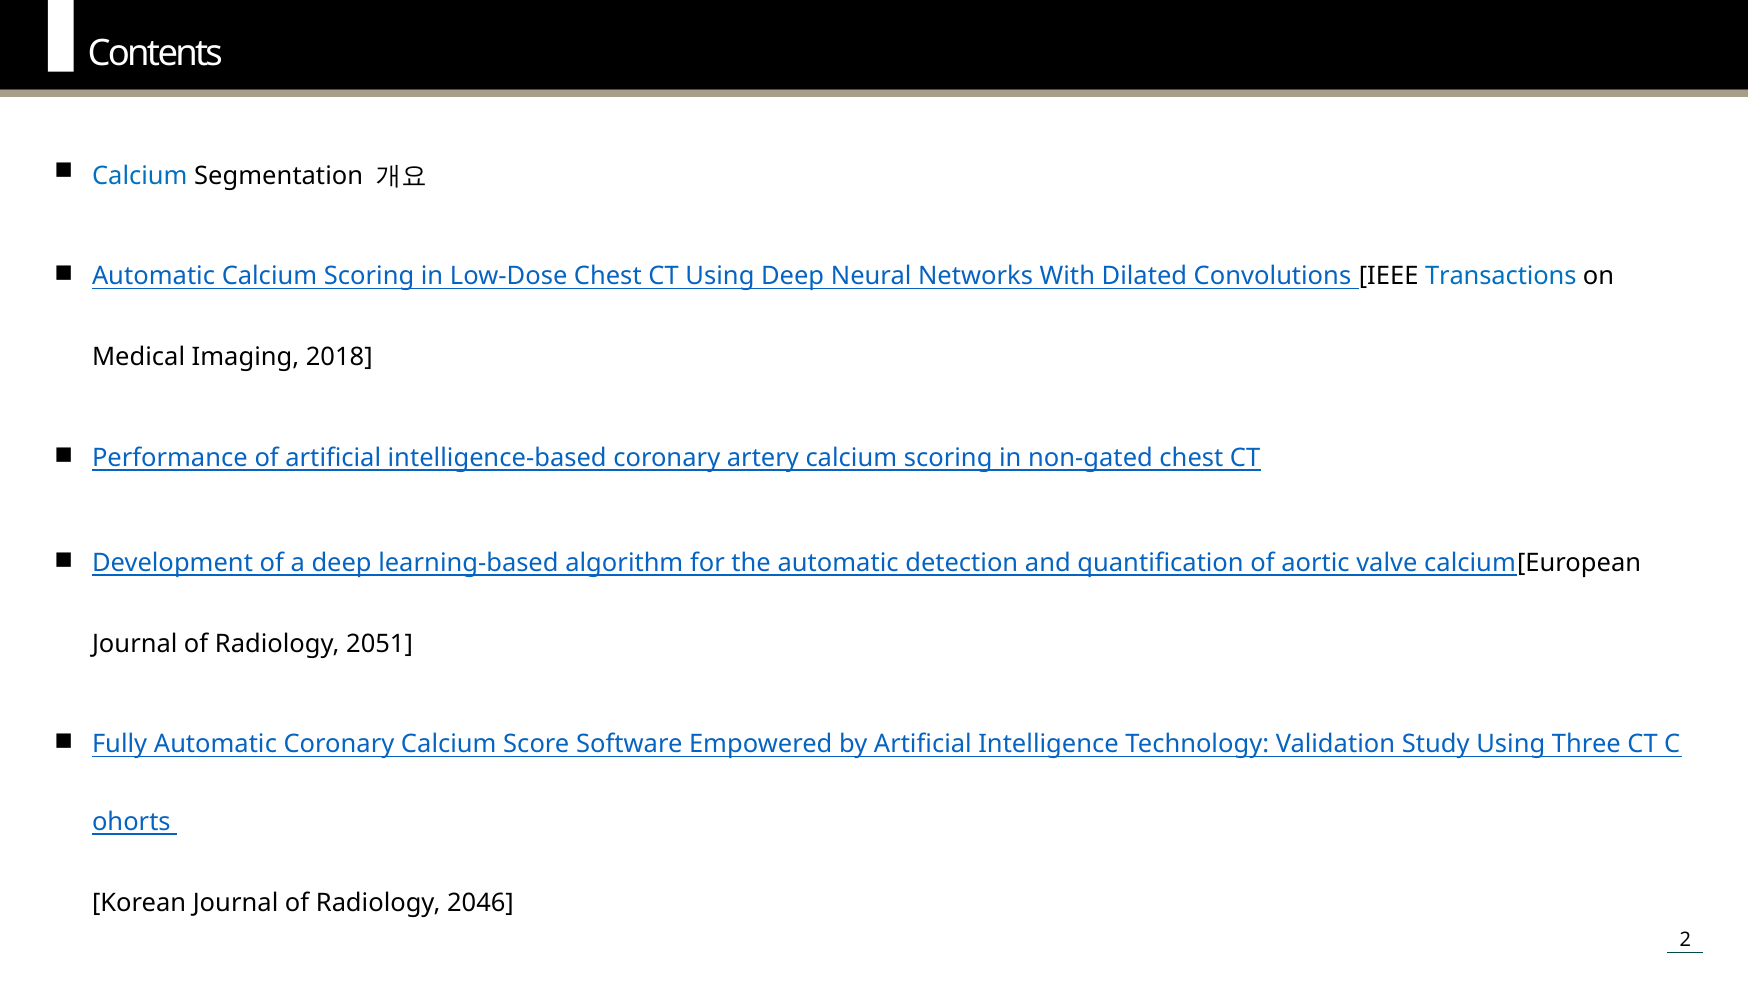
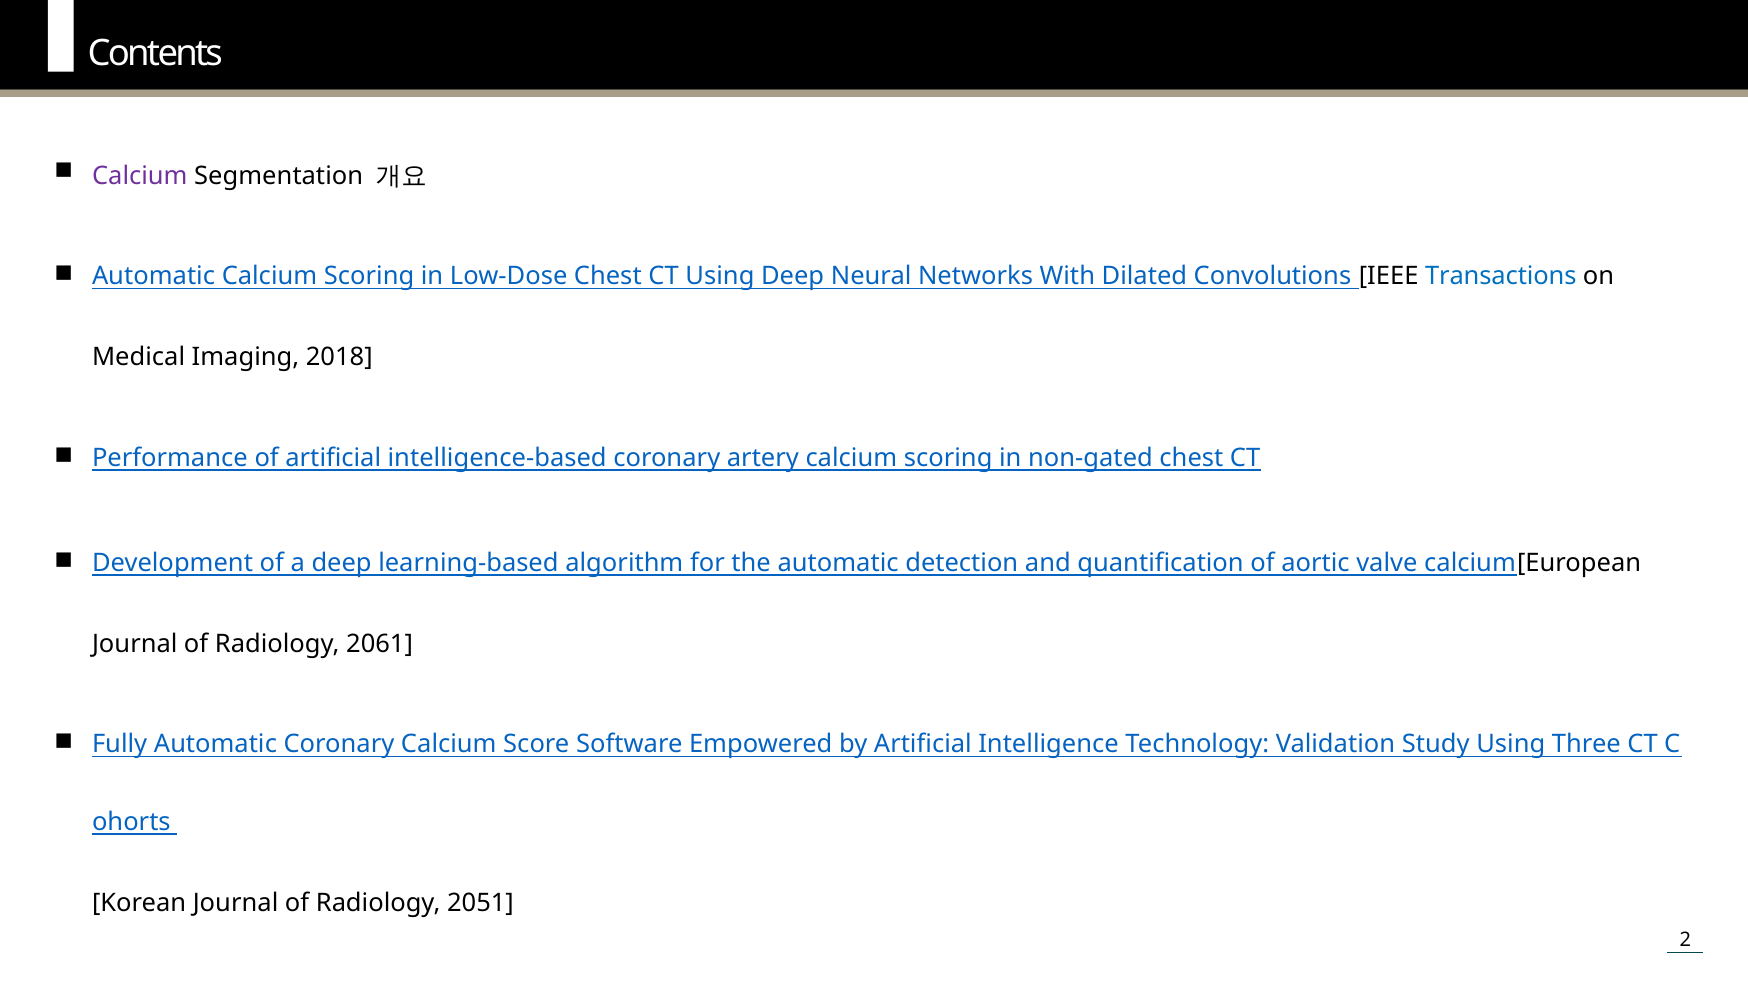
Calcium colour: blue -> purple (140, 176)
2051: 2051 -> 2061 (380, 644)
2046: 2046 -> 2051 (480, 903)
